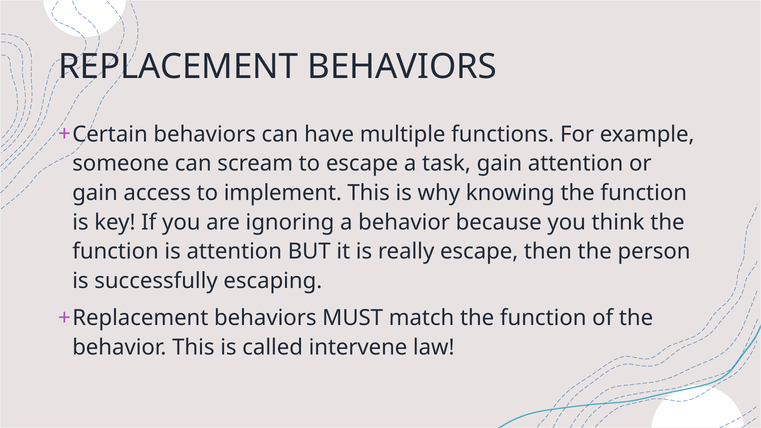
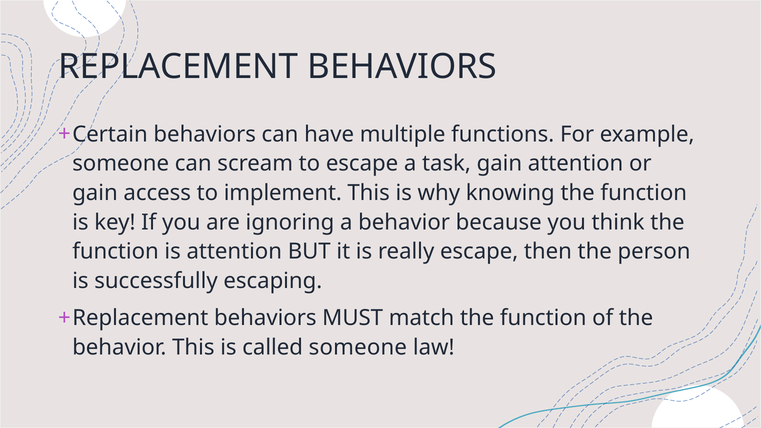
called intervene: intervene -> someone (358, 347)
